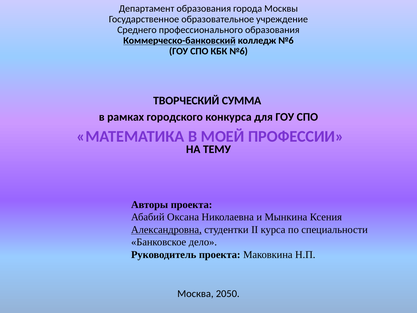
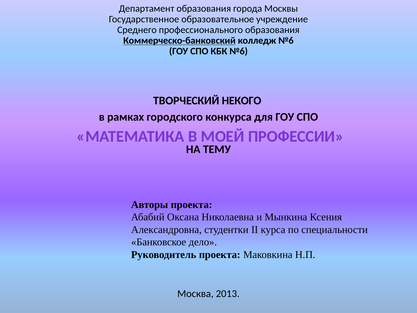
СУММА: СУММА -> НЕКОГО (242, 101)
Александровна underline: present -> none (166, 230)
2050: 2050 -> 2013 (228, 293)
